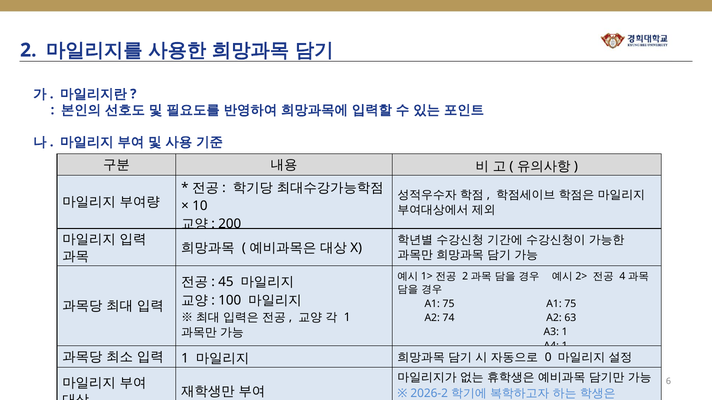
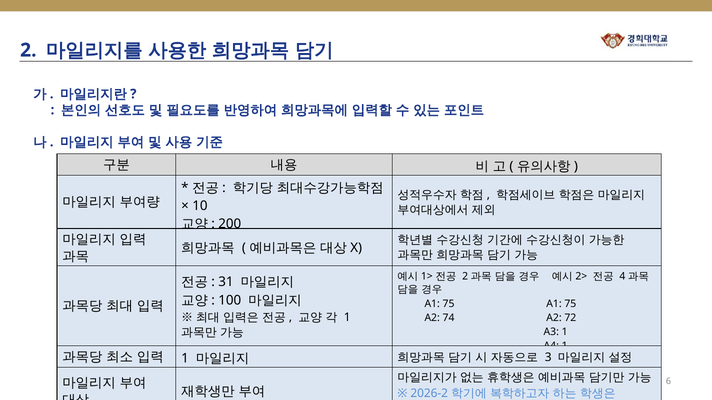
45: 45 -> 31 (226, 282)
63: 63 -> 72 (570, 318)
0: 0 -> 3 (548, 358)
